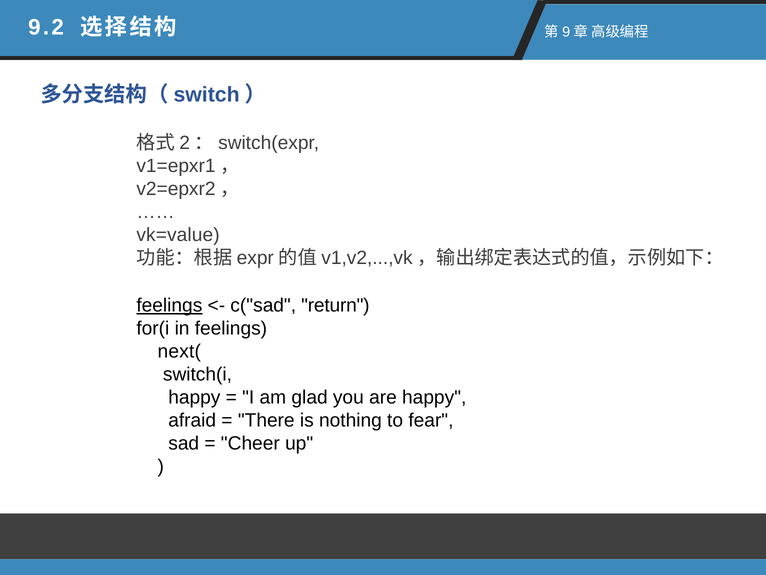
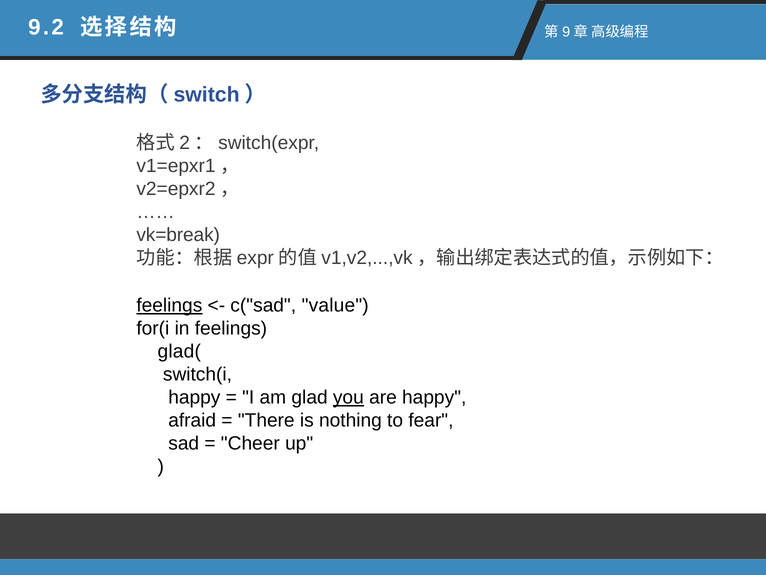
vk=value: vk=value -> vk=break (178, 235)
return: return -> value (335, 305)
next(: next( -> glad( (179, 351)
you underline: none -> present (348, 397)
